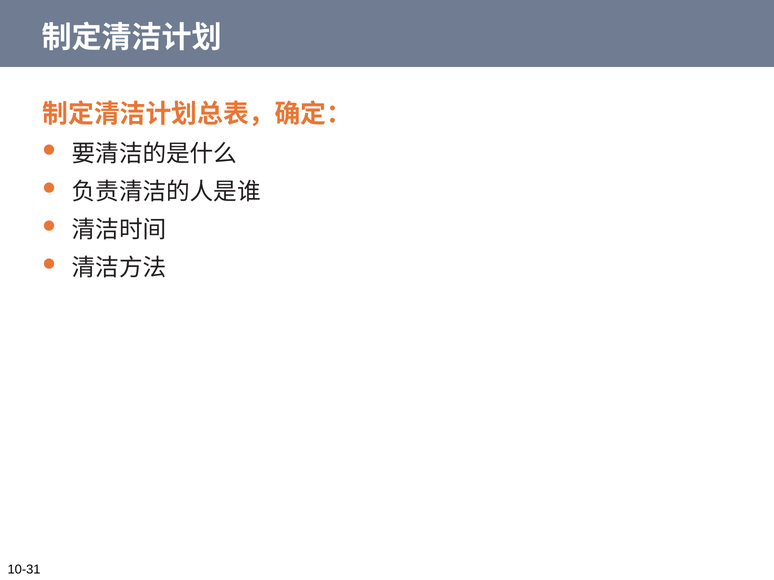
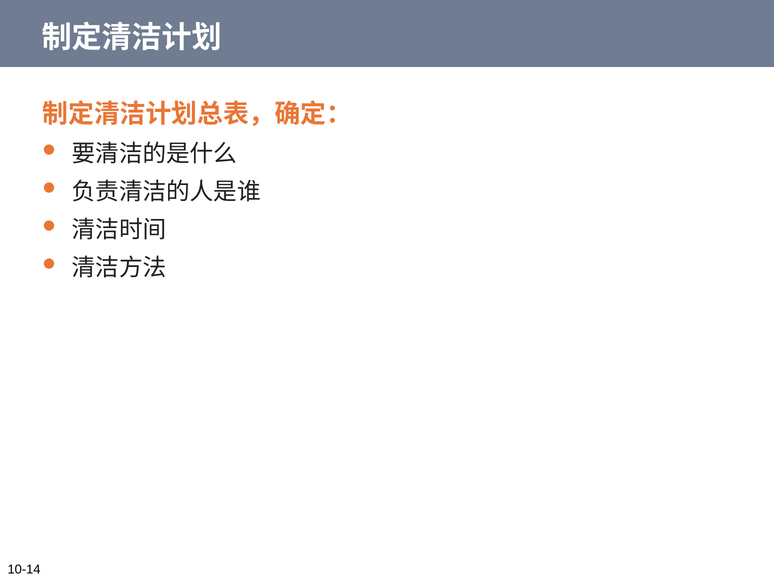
10-31: 10-31 -> 10-14 (24, 570)
